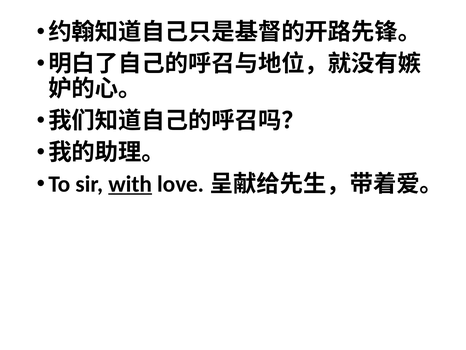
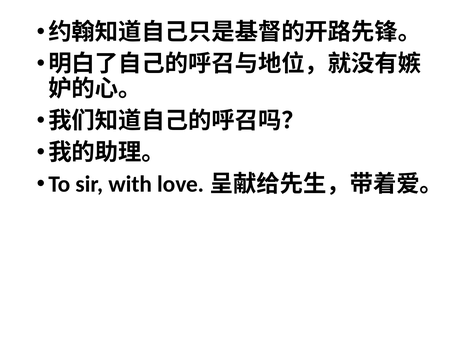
with underline: present -> none (130, 184)
